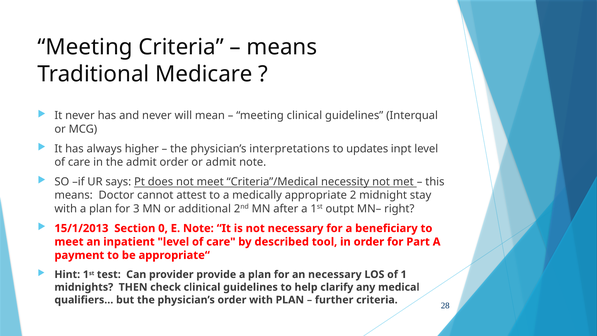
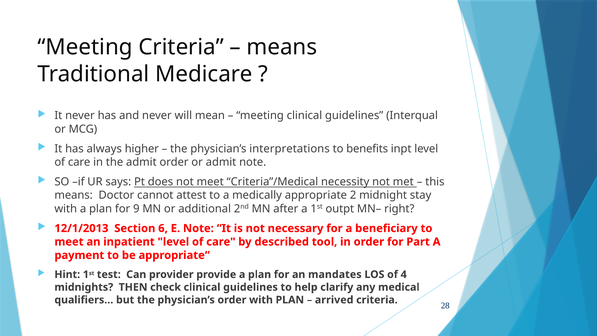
updates: updates -> benefits (367, 149)
3: 3 -> 9 (136, 209)
15/1/2013: 15/1/2013 -> 12/1/2013 (81, 228)
0: 0 -> 6 (163, 228)
an necessary: necessary -> mandates (335, 274)
1: 1 -> 4 (404, 274)
further: further -> arrived (334, 300)
